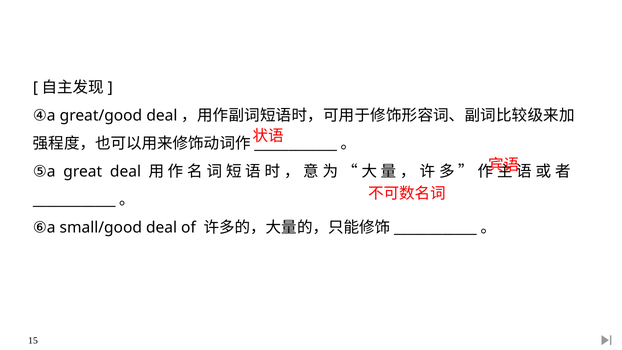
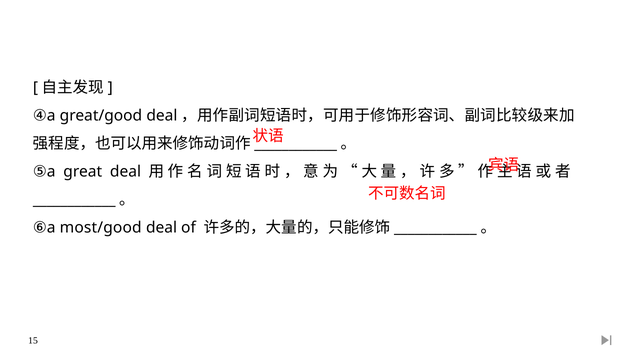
small/good: small/good -> most/good (101, 228)
